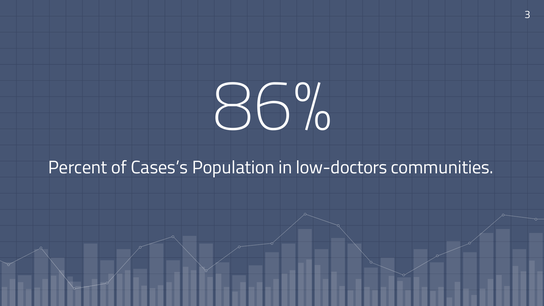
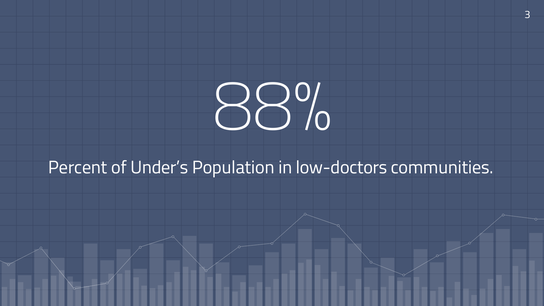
86%: 86% -> 88% (273, 106)
Cases’s: Cases’s -> Under’s (159, 167)
